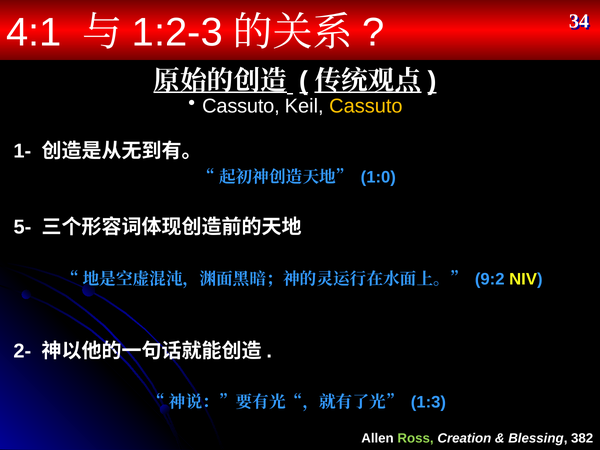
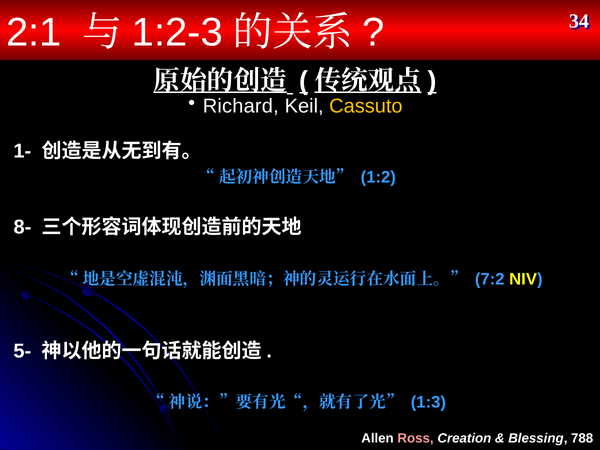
4:1: 4:1 -> 2:1 (34, 33)
Cassuto: Cassuto -> Richard (241, 106)
1:0: 1:0 -> 1:2 (378, 177)
5-: 5- -> 8- (22, 227)
9:2: 9:2 -> 7:2 (490, 279)
2-: 2- -> 5- (22, 351)
Ross colour: light green -> pink (416, 438)
382: 382 -> 788 (582, 438)
